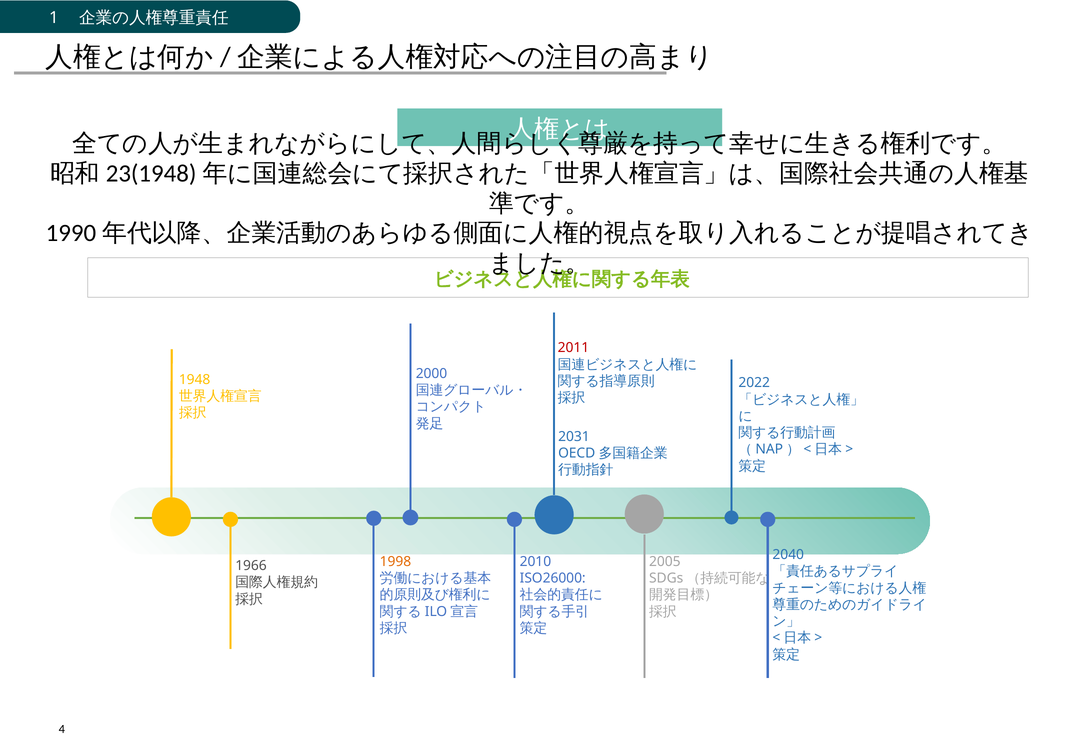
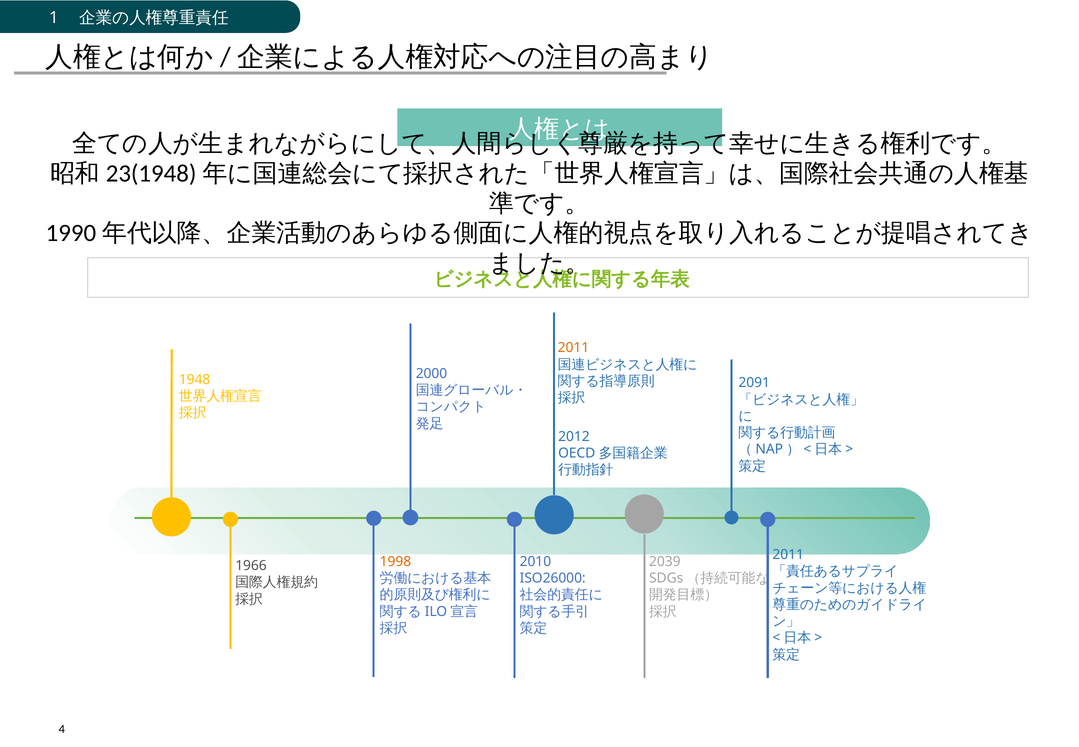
2011 colour: red -> orange (573, 348)
2022: 2022 -> 2091 (754, 383)
2031: 2031 -> 2012 (574, 437)
2040: 2040 -> 2011 (788, 555)
2005: 2005 -> 2039 (665, 562)
